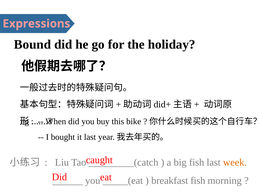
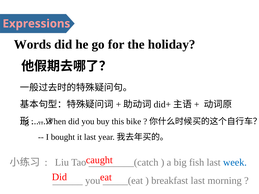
Bound: Bound -> Words (33, 44)
week colour: orange -> blue (235, 163)
breakfast fish: fish -> last (198, 181)
